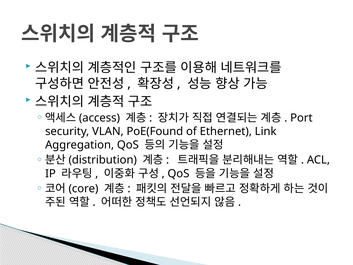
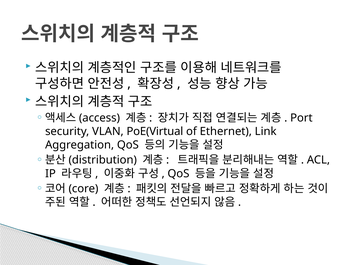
PoE(Found: PoE(Found -> PoE(Virtual (155, 131)
